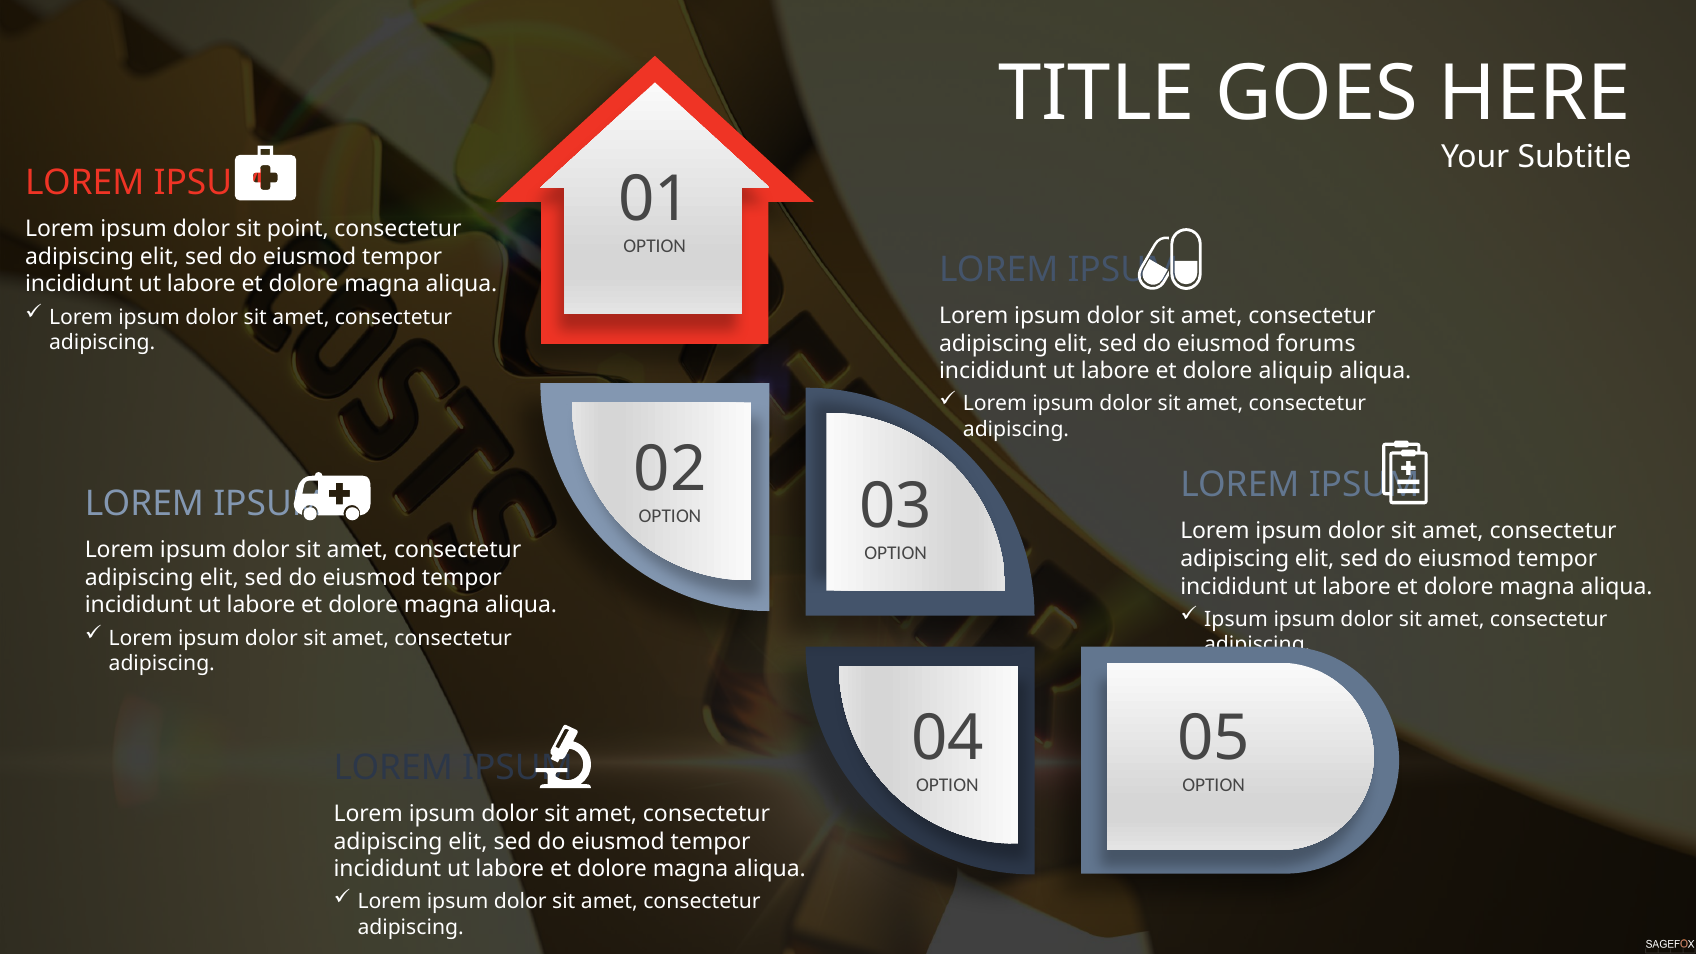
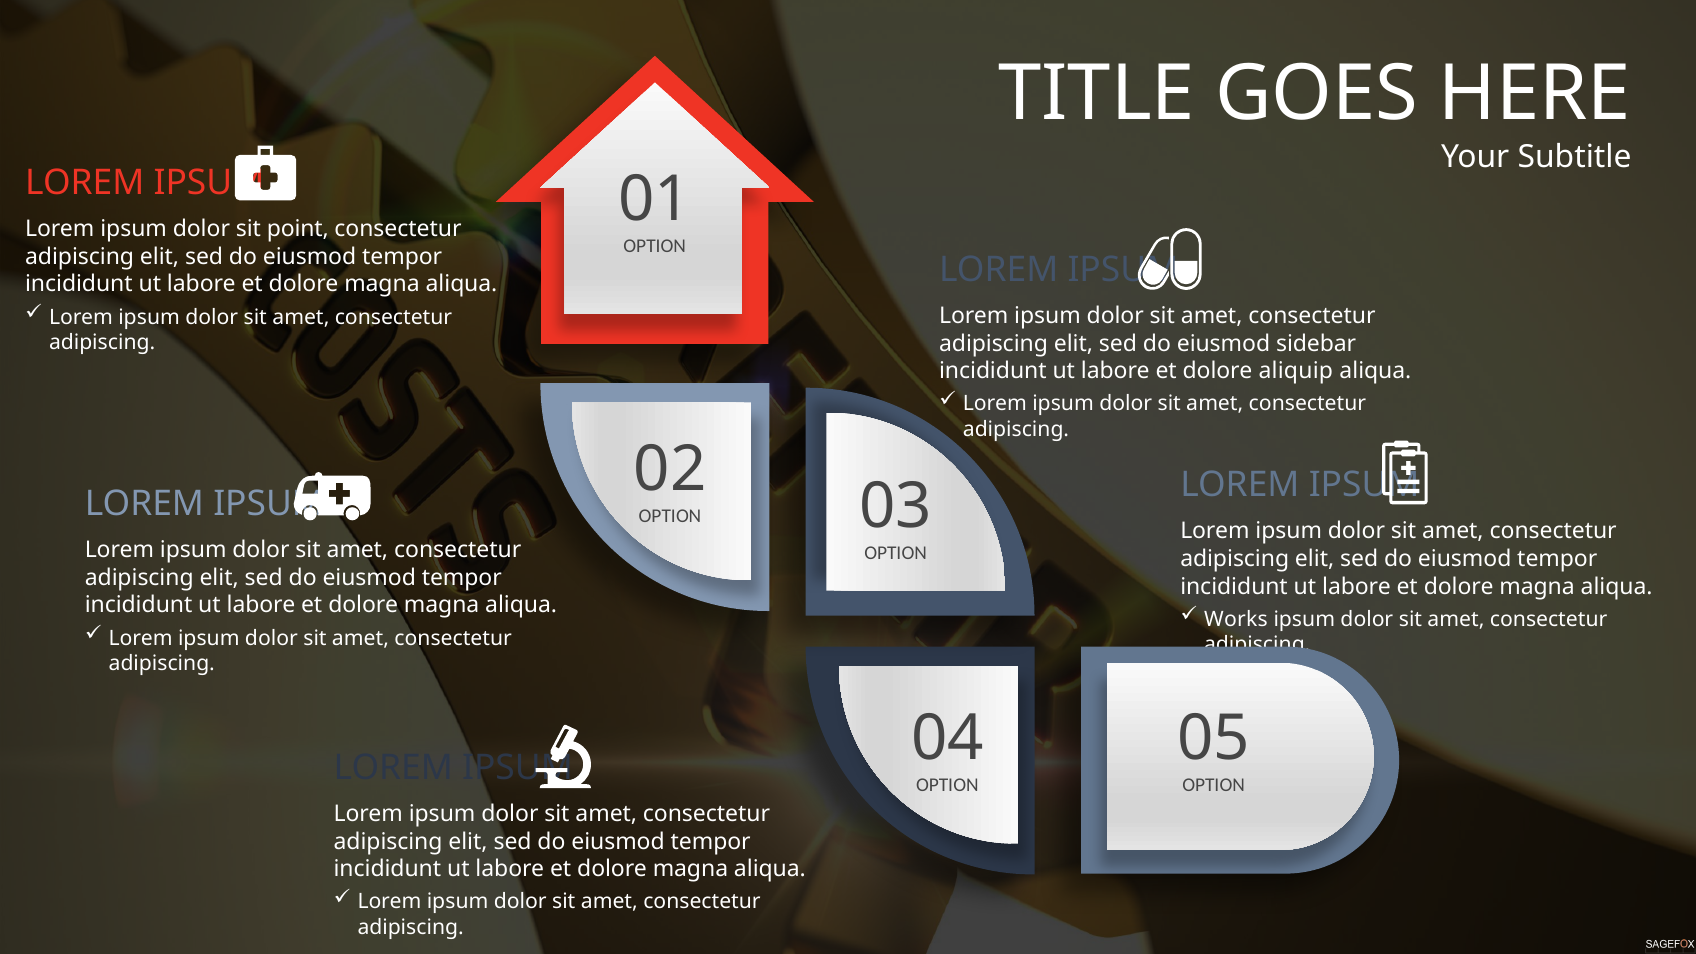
forums: forums -> sidebar (1316, 344)
Ipsum: Ipsum -> Works (1236, 619)
